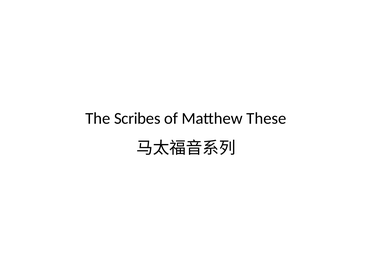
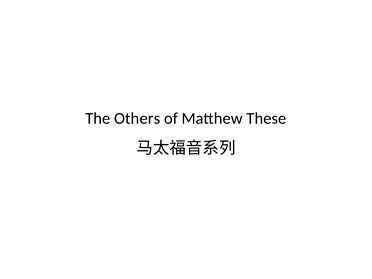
Scribes: Scribes -> Others (137, 118)
